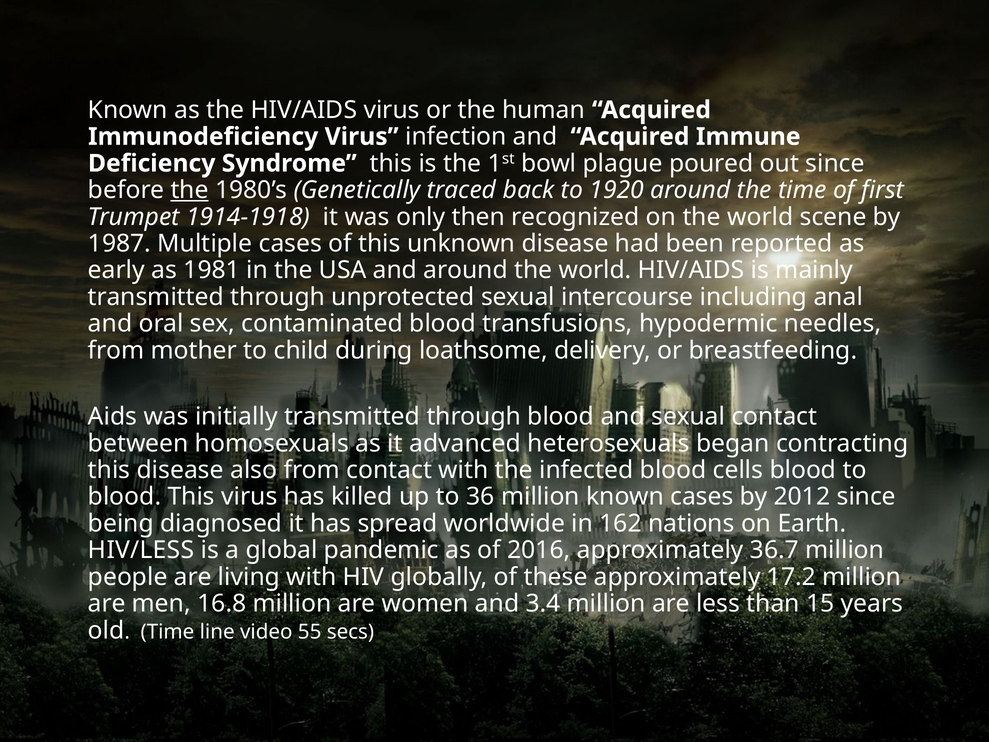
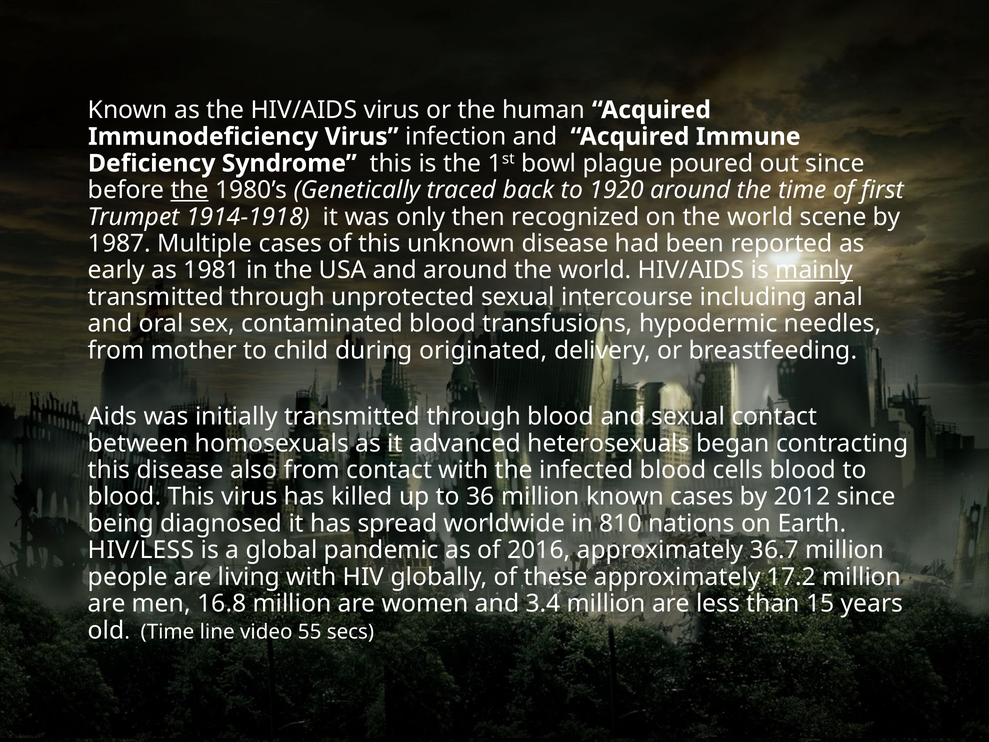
mainly underline: none -> present (814, 270)
loathsome: loathsome -> originated (483, 350)
162: 162 -> 810 (621, 523)
